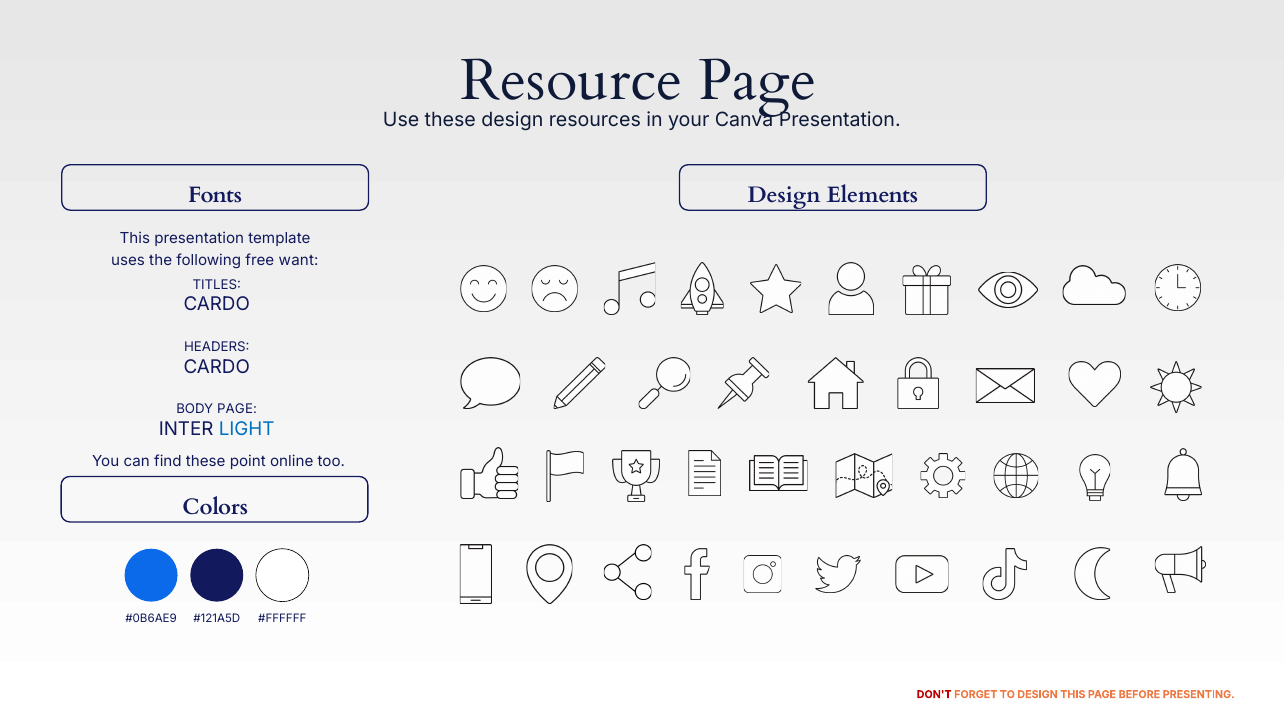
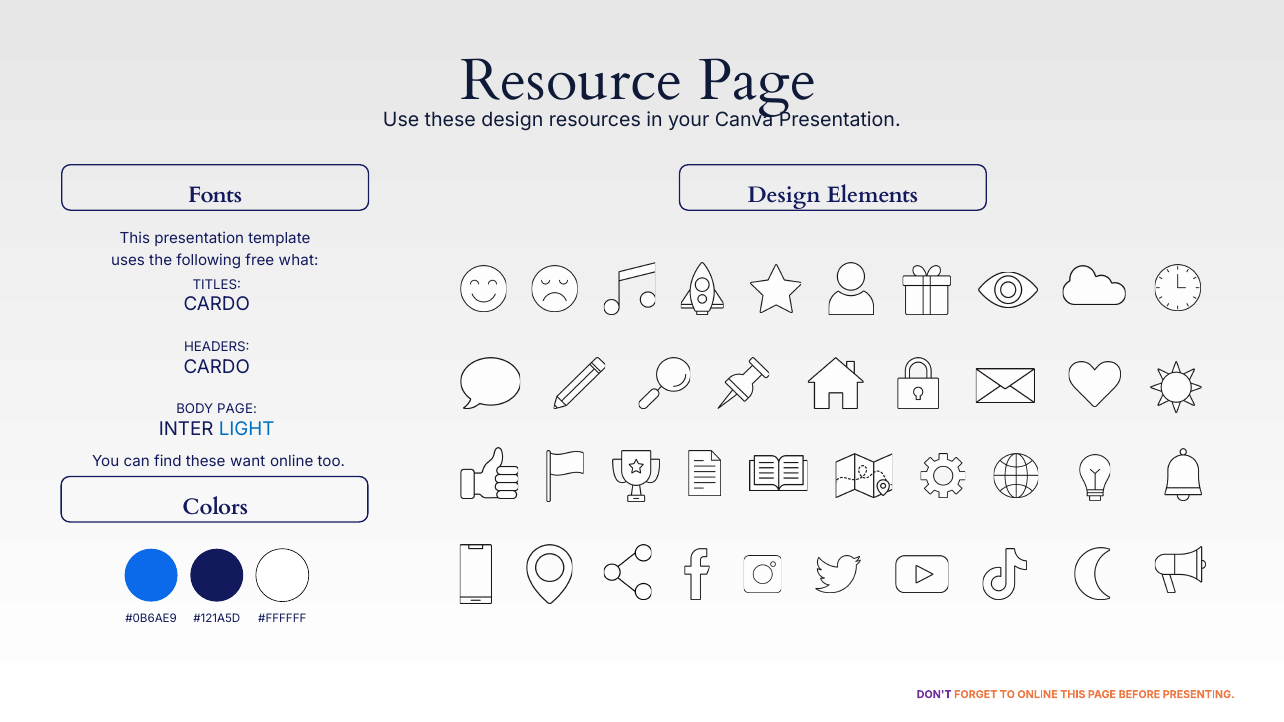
want: want -> what (299, 260)
point: point -> want (248, 461)
DON'T colour: red -> purple (934, 695)
TO DESIGN: DESIGN -> ONLINE (1038, 695)
